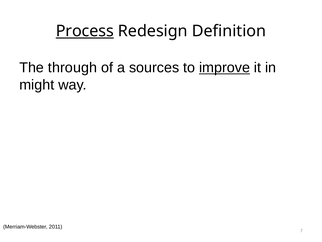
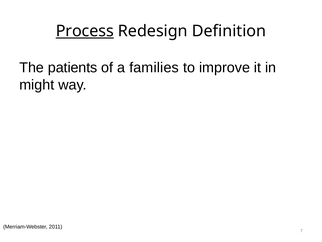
through: through -> patients (73, 68)
sources: sources -> families (154, 68)
improve underline: present -> none (225, 68)
